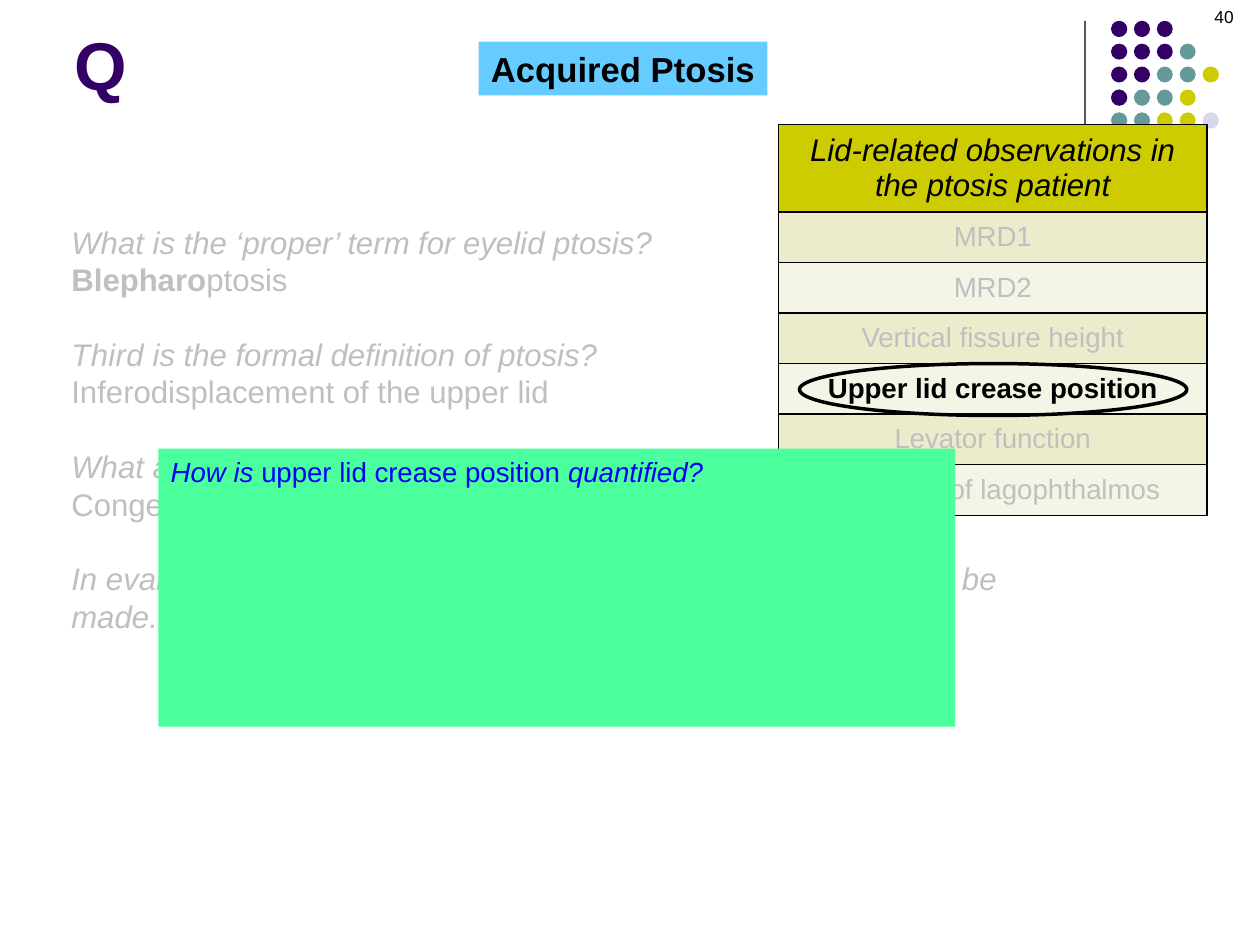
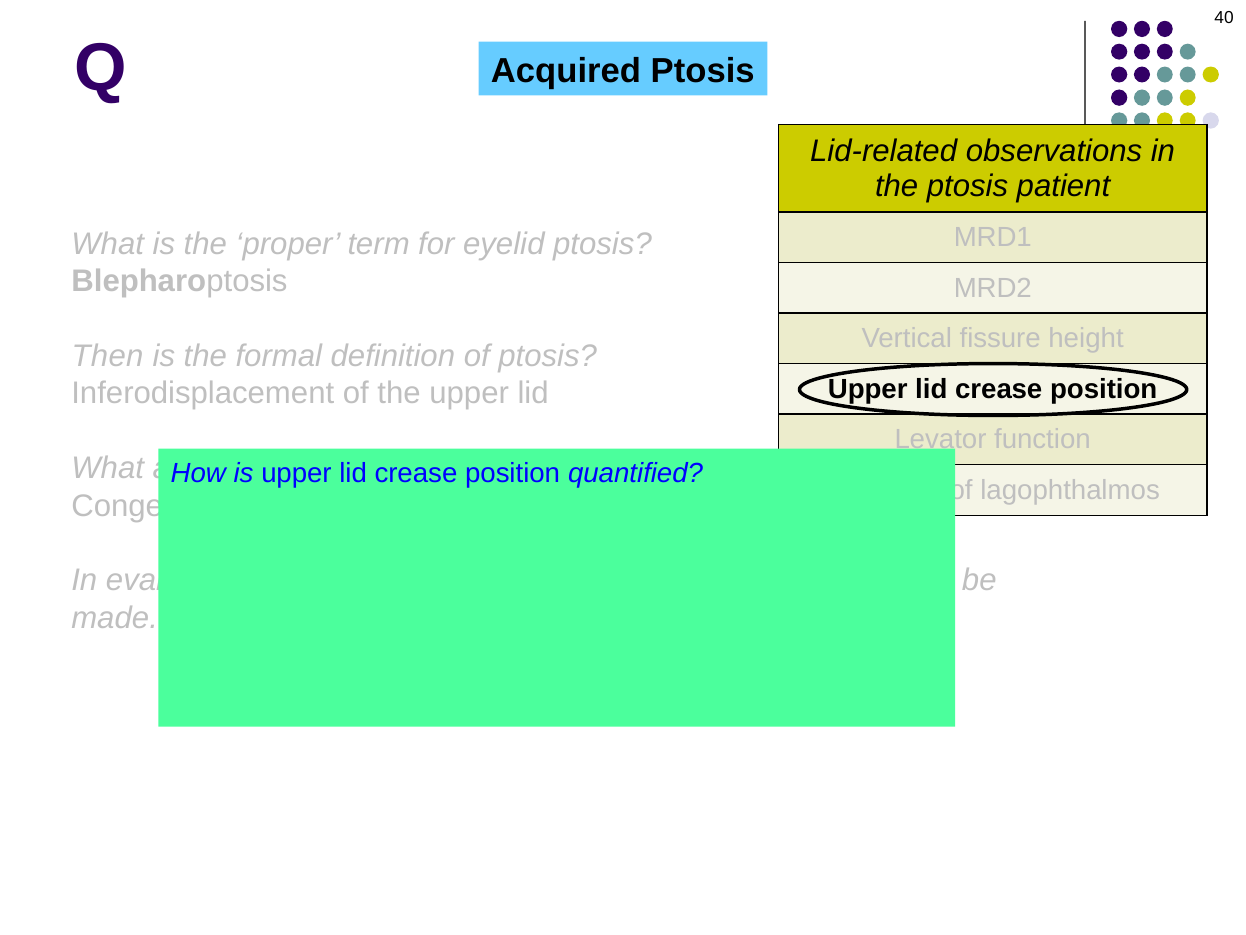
Third: Third -> Then (108, 356)
